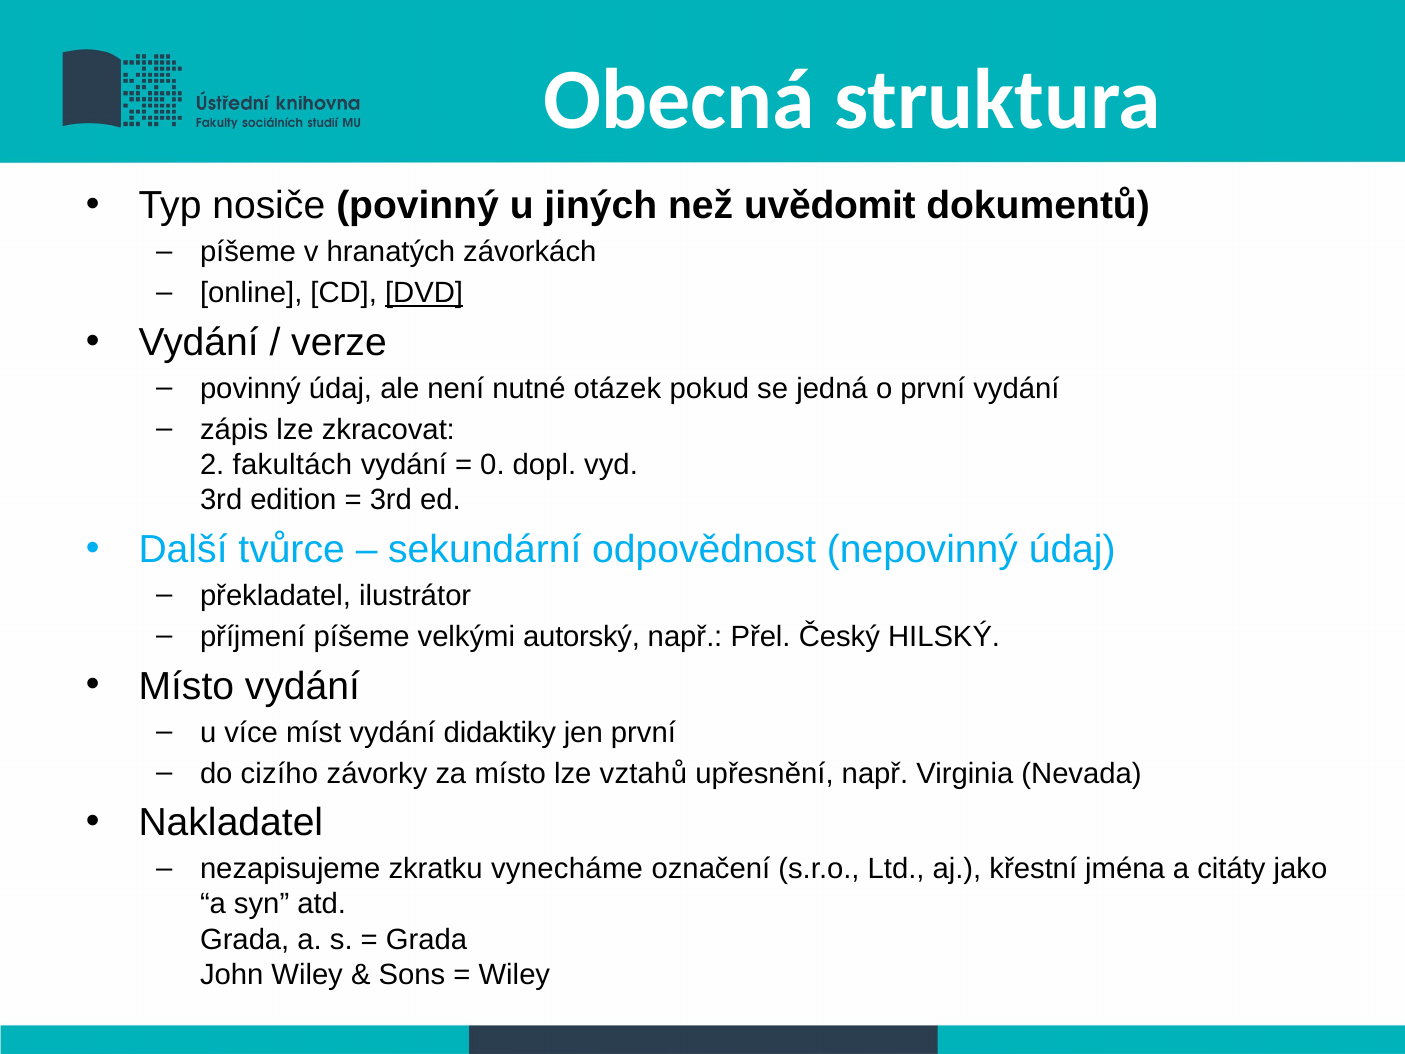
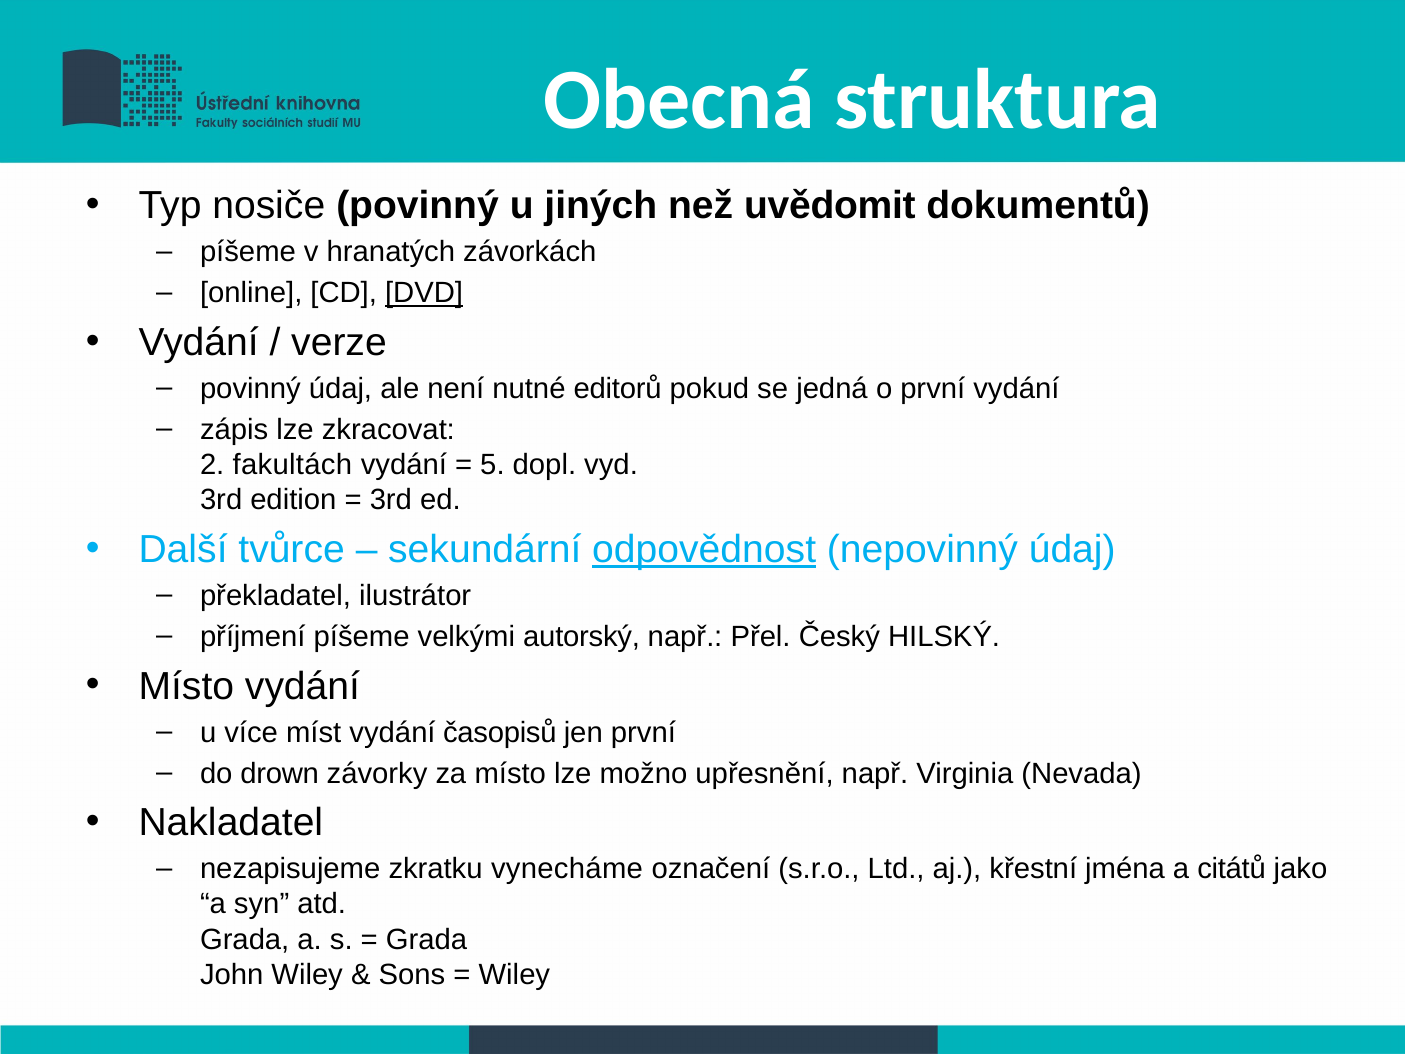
otázek: otázek -> editorů (618, 389)
0: 0 -> 5 (492, 465)
odpovědnost underline: none -> present (704, 549)
didaktiky: didaktiky -> časopisů (500, 732)
cizího: cizího -> drown (280, 773)
vztahů: vztahů -> možno (643, 773)
citáty: citáty -> citátů (1232, 869)
